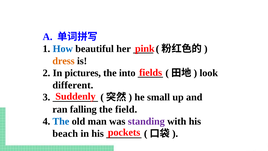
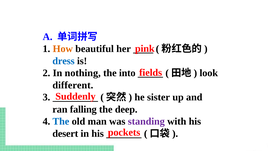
How colour: blue -> orange (63, 49)
dress colour: orange -> blue (63, 61)
pictures: pictures -> nothing (83, 73)
small: small -> sister (159, 97)
field: field -> deep (126, 109)
beach: beach -> desert (65, 133)
